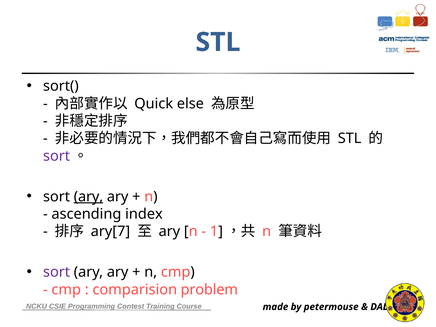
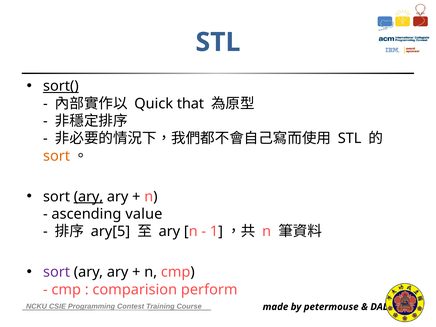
sort( underline: none -> present (61, 86)
else: else -> that (190, 104)
sort colour: purple -> orange (57, 156)
index: index -> value (144, 214)
ary[7: ary[7 -> ary[5 (110, 232)
problem: problem -> perform (209, 290)
